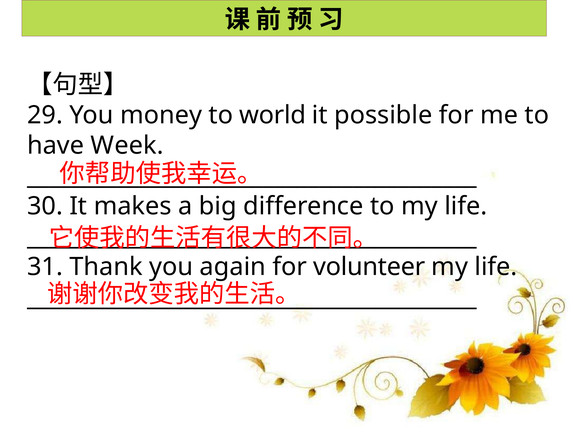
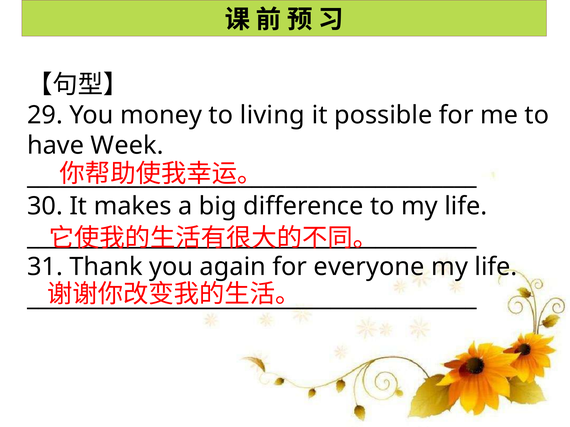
world: world -> living (272, 115)
volunteer: volunteer -> everyone (369, 267)
